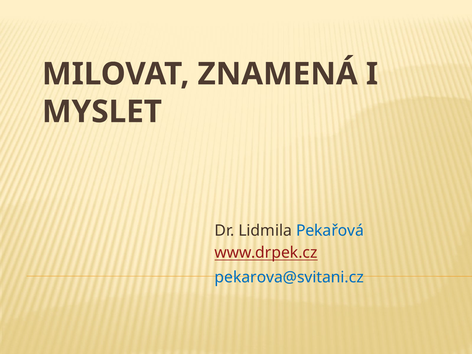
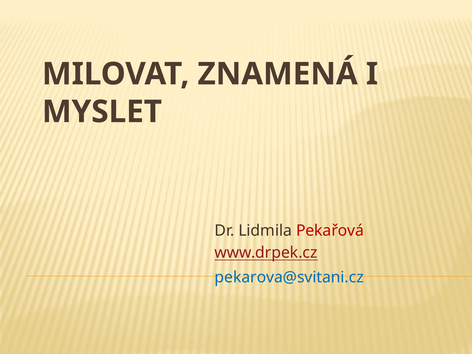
Pekařová colour: blue -> red (330, 231)
